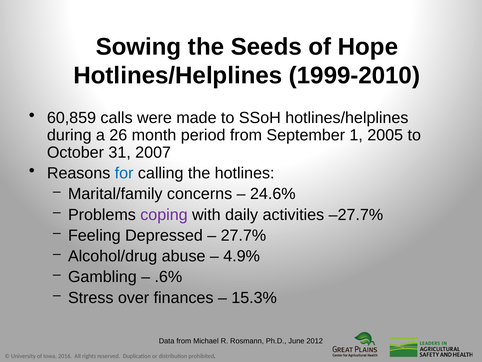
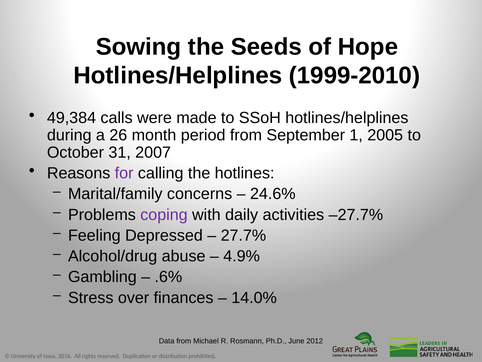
60,859: 60,859 -> 49,384 (71, 118)
for colour: blue -> purple (124, 173)
15.3%: 15.3% -> 14.0% (254, 297)
